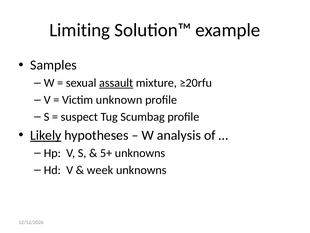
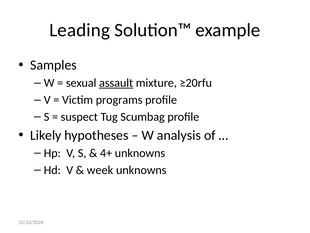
Limiting: Limiting -> Leading (80, 30)
unknown: unknown -> programs (119, 100)
Likely underline: present -> none (46, 135)
5+: 5+ -> 4+ (106, 153)
